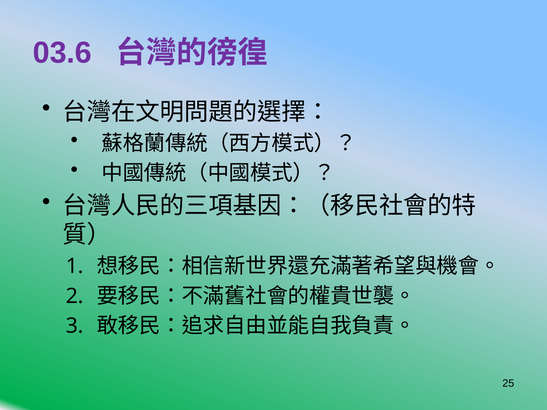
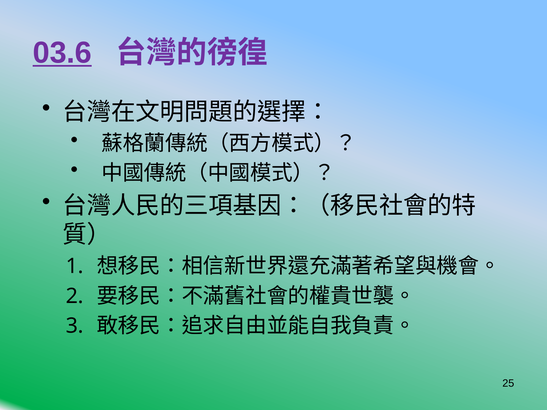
03.6 underline: none -> present (62, 53)
